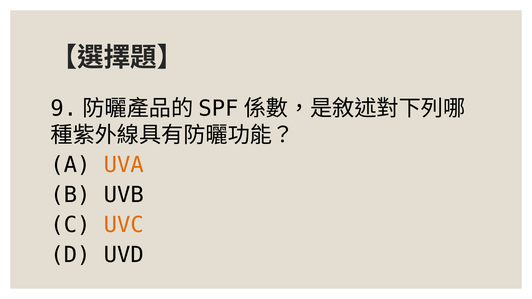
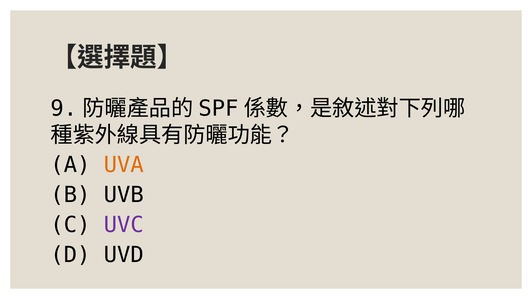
UVC colour: orange -> purple (124, 225)
